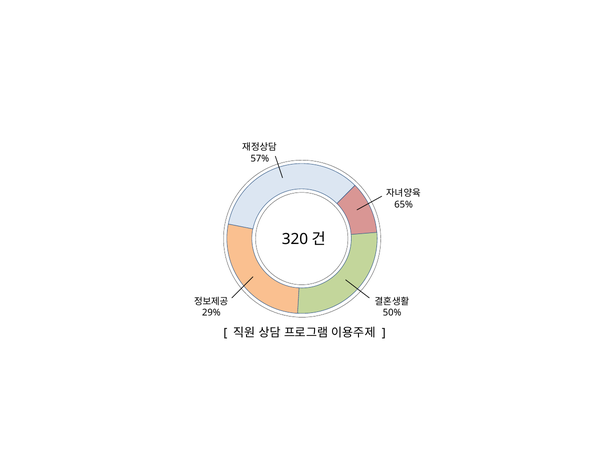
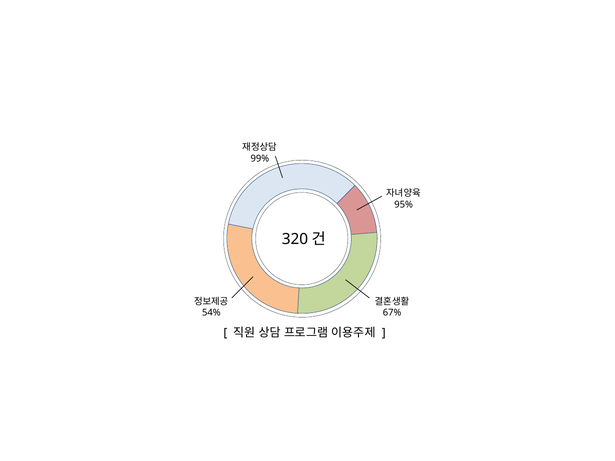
57%: 57% -> 99% (260, 159)
65%: 65% -> 95% (404, 205)
29%: 29% -> 54% (211, 313)
50%: 50% -> 67% (392, 313)
